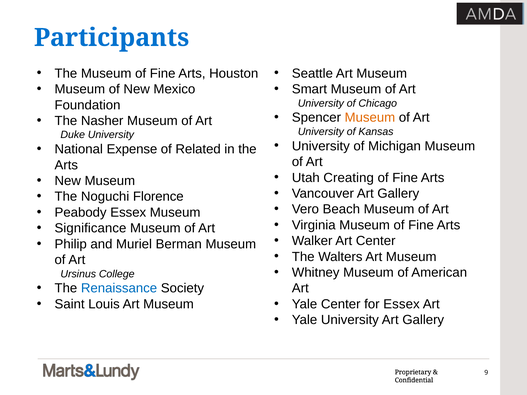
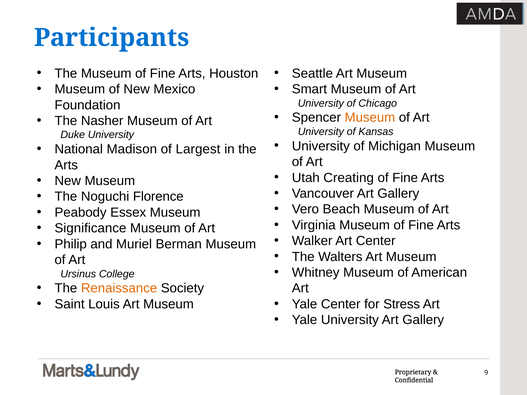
Expense: Expense -> Madison (132, 149)
Related: Related -> Largest (198, 149)
Renaissance colour: blue -> orange (119, 289)
for Essex: Essex -> Stress (402, 304)
